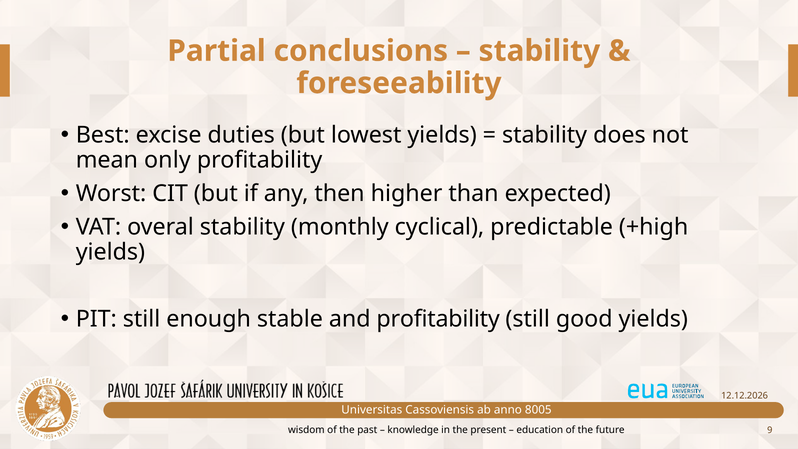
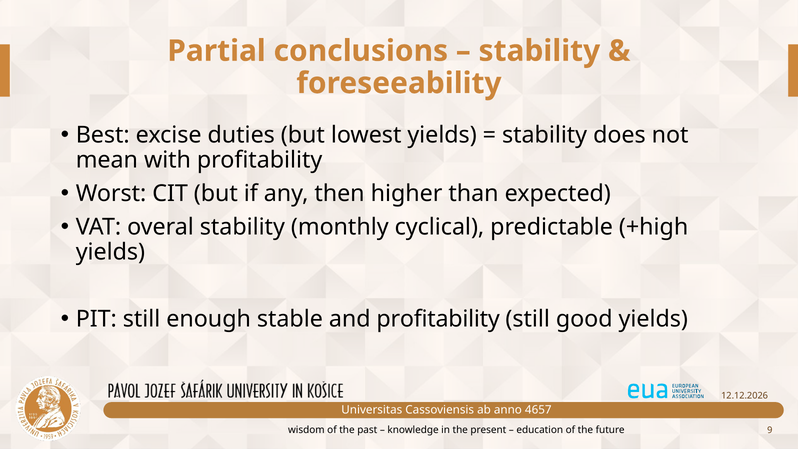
only: only -> with (167, 160)
8005: 8005 -> 4657 (538, 410)
